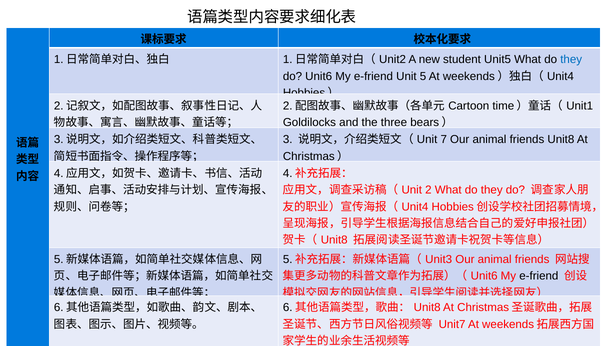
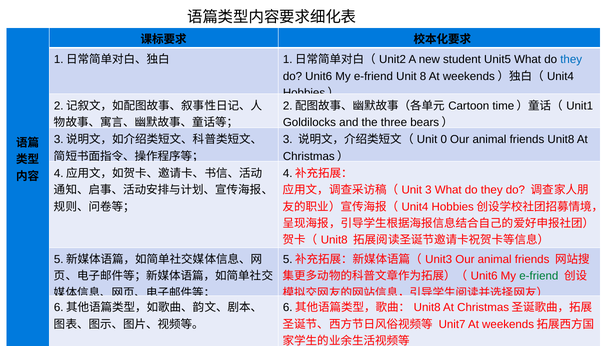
5: 5 -> 8 (423, 76)
7: 7 -> 0 (444, 140)
Unit 2: 2 -> 3 (428, 190)
e-friend colour: black -> green (539, 276)
